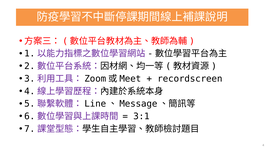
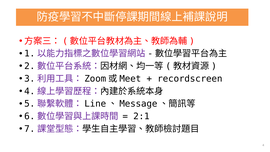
3:1: 3:1 -> 2:1 (141, 116)
